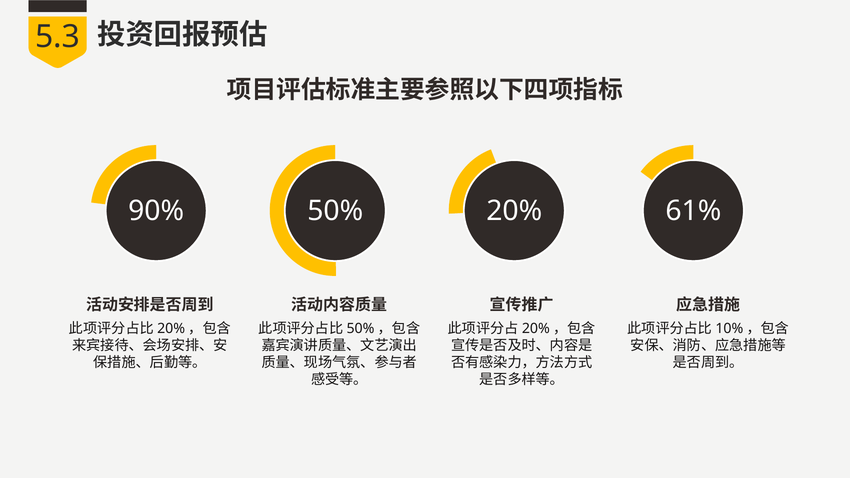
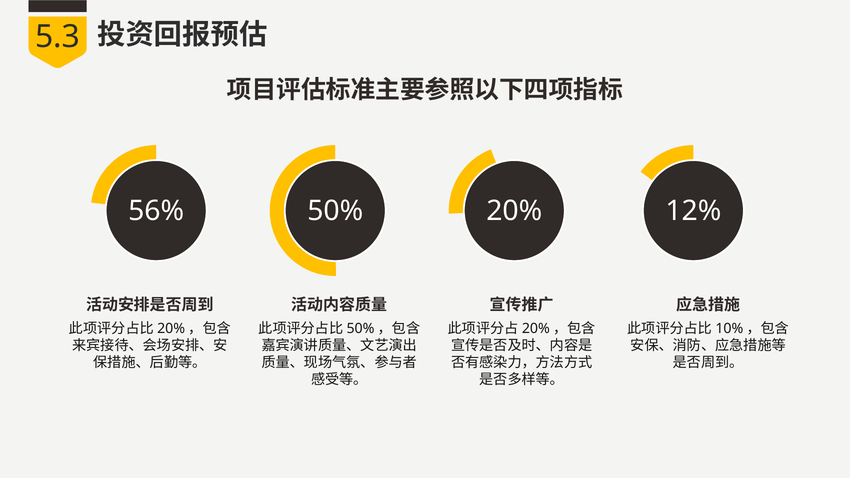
90%: 90% -> 56% (156, 211)
61%: 61% -> 12% (693, 211)
